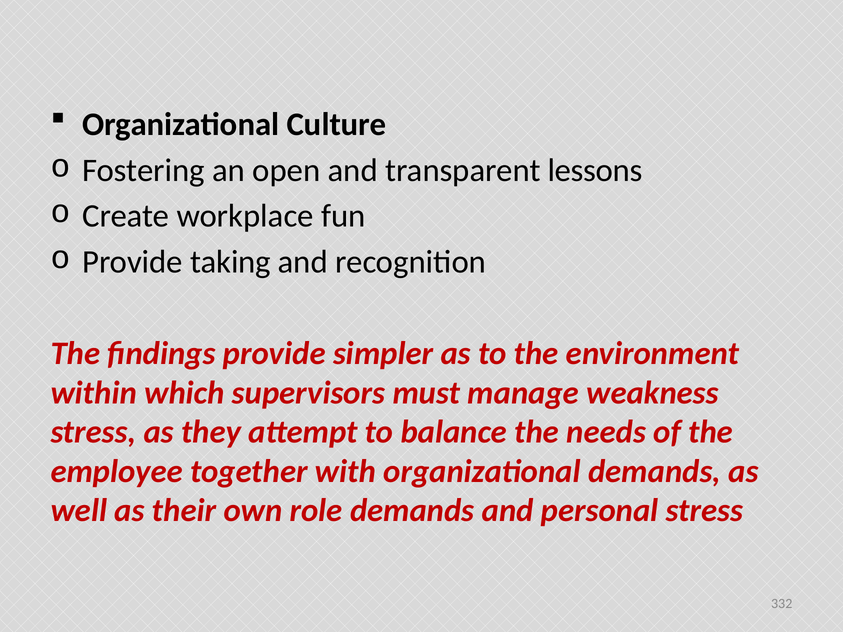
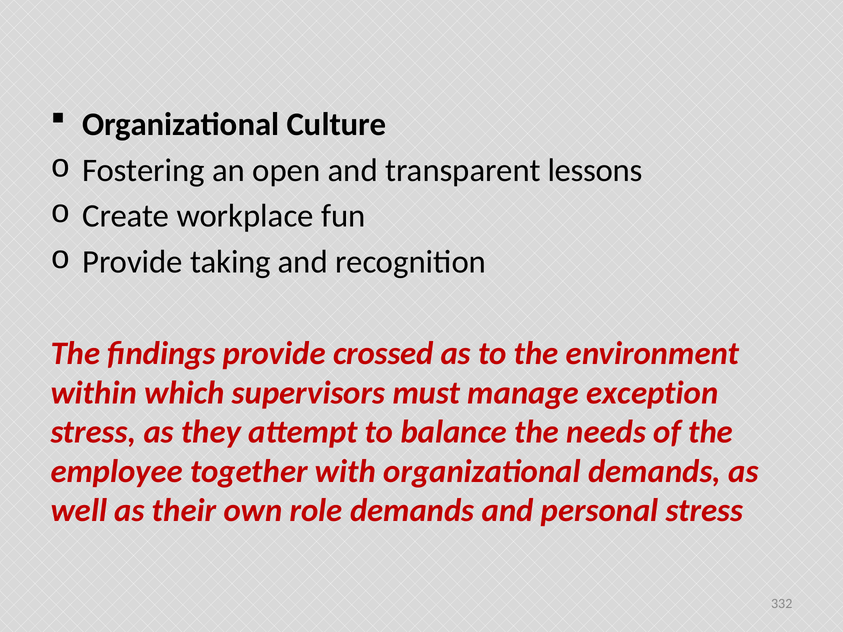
simpler: simpler -> crossed (383, 354)
weakness: weakness -> exception (652, 393)
